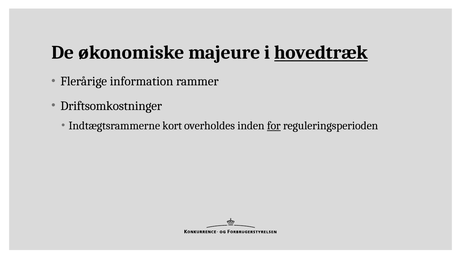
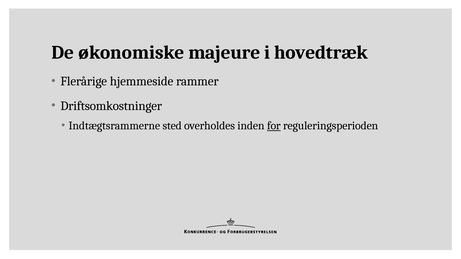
hovedtræk underline: present -> none (321, 53)
information: information -> hjemmeside (142, 81)
kort: kort -> sted (172, 126)
